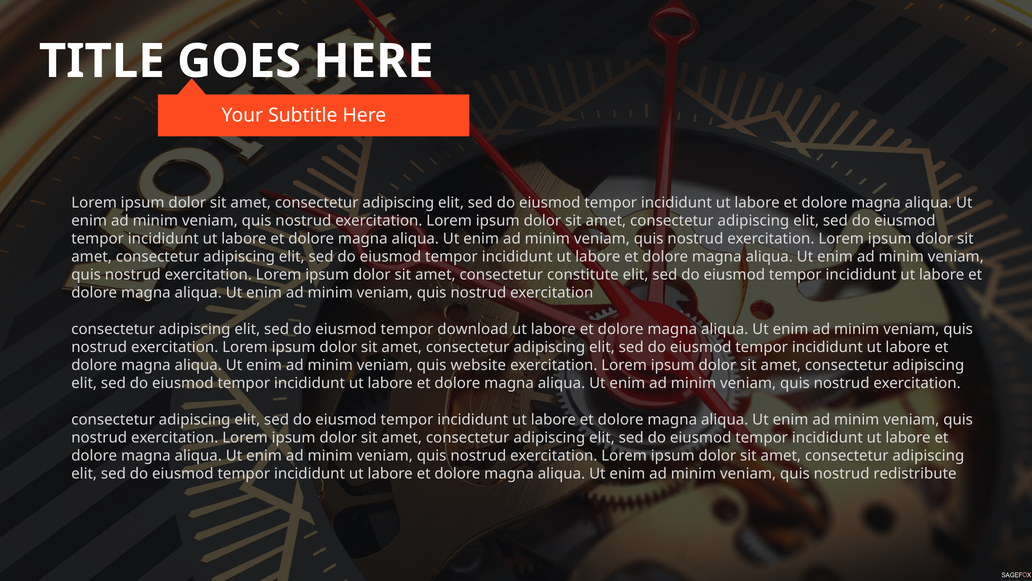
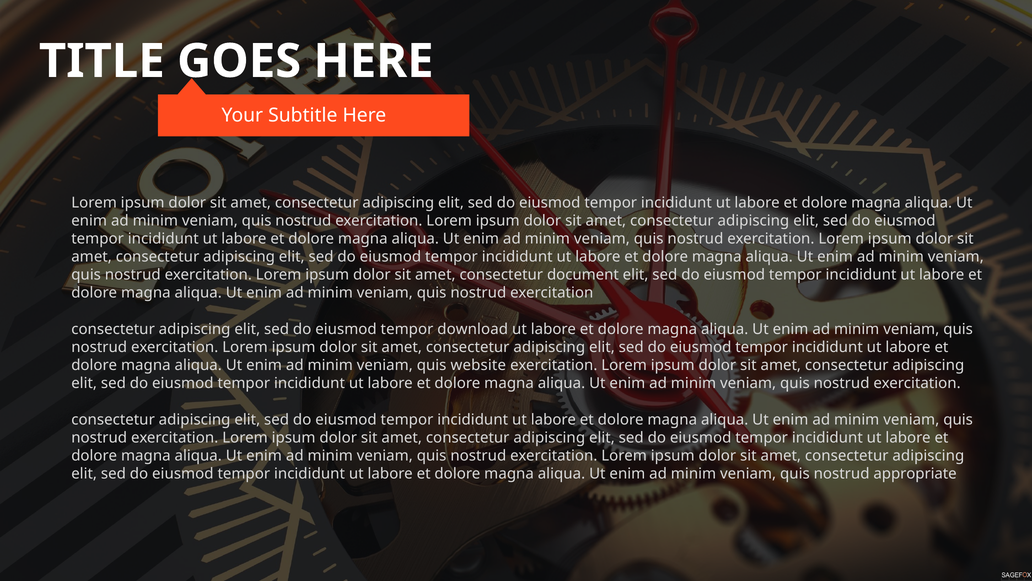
constitute: constitute -> document (583, 275)
redistribute: redistribute -> appropriate (915, 473)
